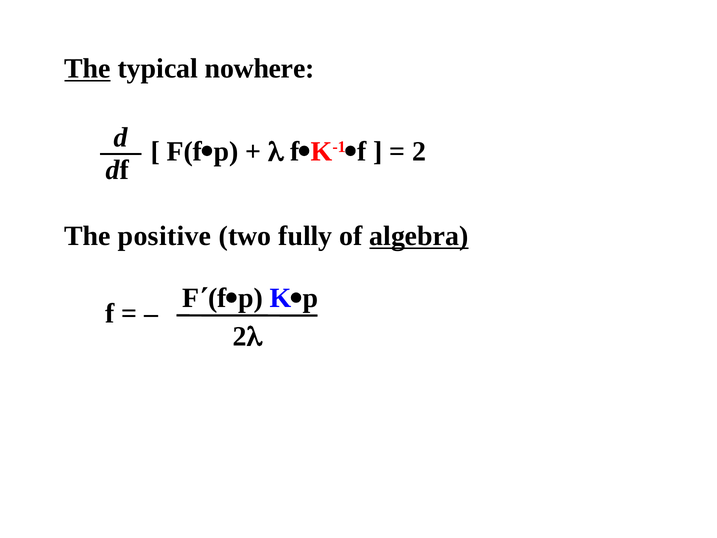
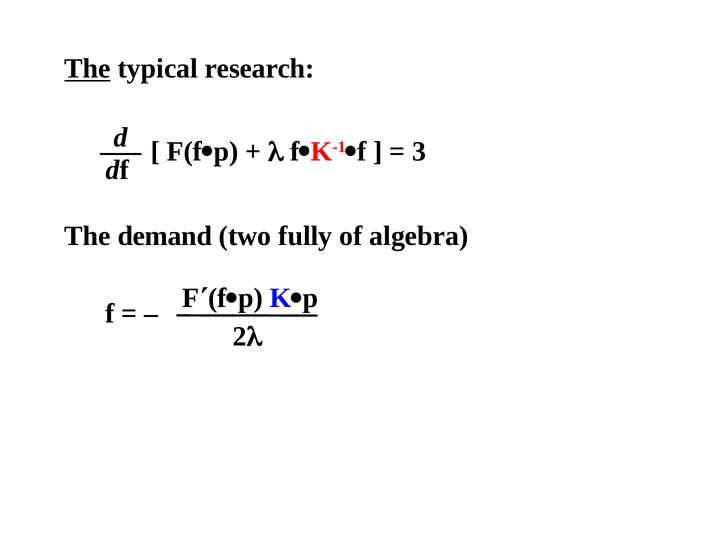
nowhere: nowhere -> research (260, 69)
2: 2 -> 3 (419, 151)
positive: positive -> demand (165, 236)
algebra underline: present -> none (419, 236)
